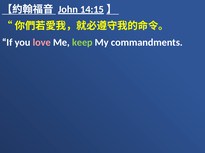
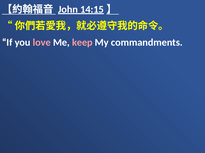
keep colour: light green -> pink (82, 43)
